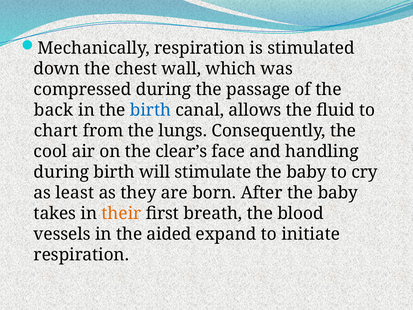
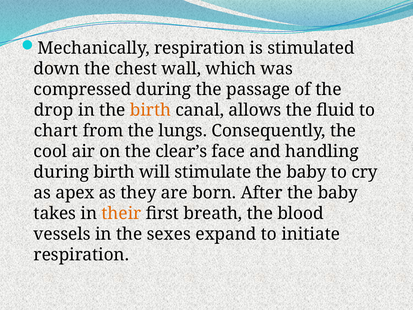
back: back -> drop (54, 110)
birth colour: blue -> orange (150, 110)
least: least -> apex (75, 193)
aided: aided -> sexes (169, 234)
